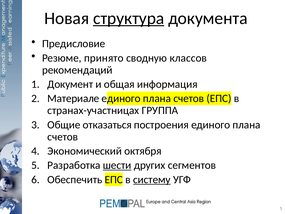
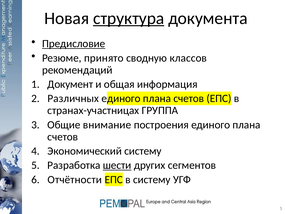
Предисловие underline: none -> present (74, 44)
Материале: Материале -> Различных (73, 98)
отказаться: отказаться -> внимание (107, 125)
Экономический октября: октября -> систему (143, 151)
Обеспечить: Обеспечить -> Отчётности (75, 179)
систему underline: present -> none (152, 179)
